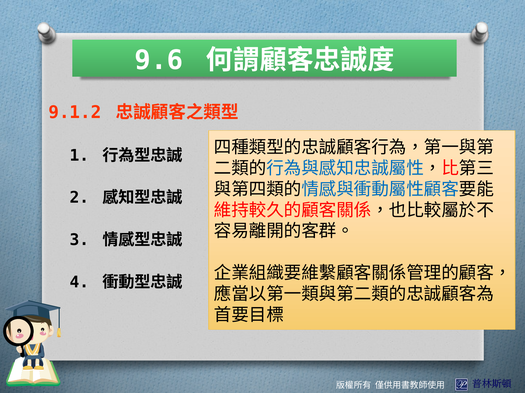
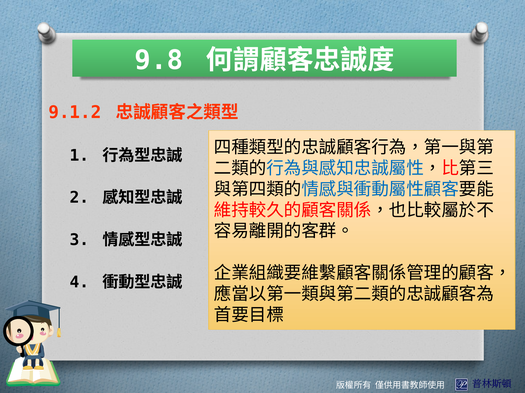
9.6: 9.6 -> 9.8 (159, 60)
